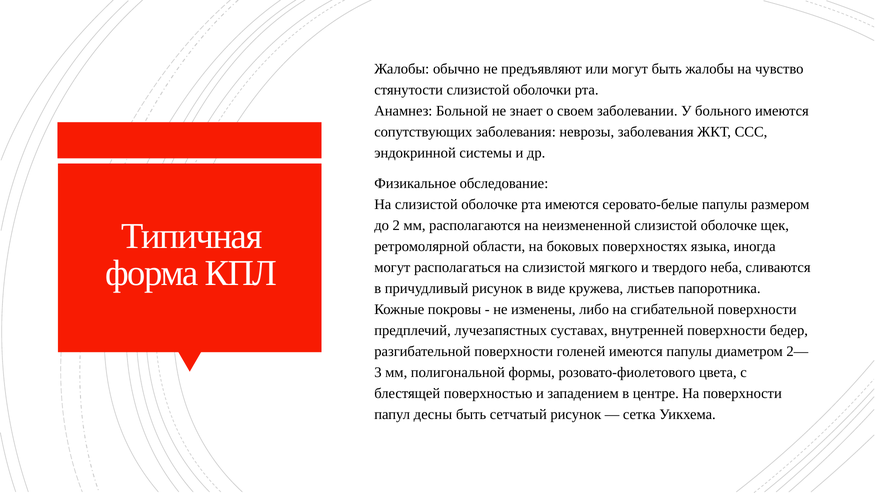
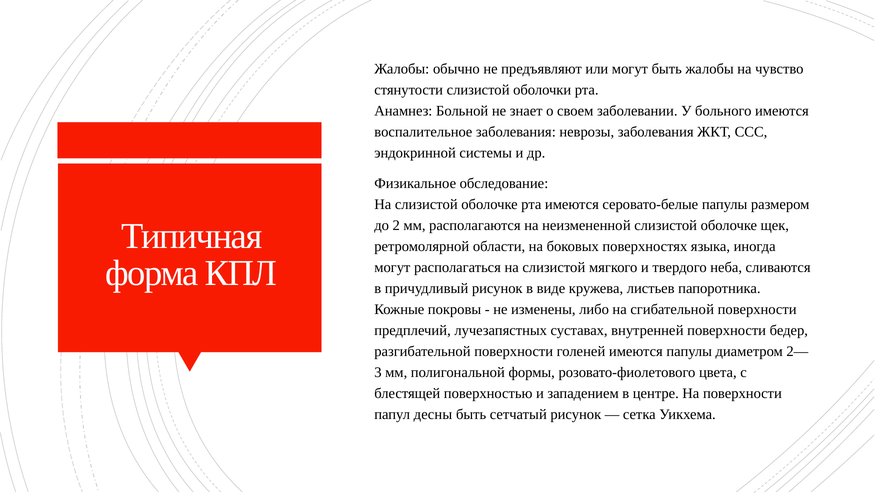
сопутствующих: сопутствующих -> воспалительное (423, 132)
